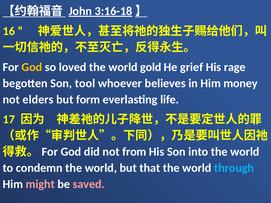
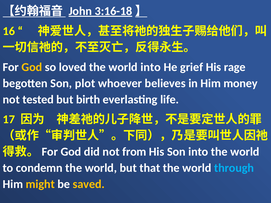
world gold: gold -> into (151, 67)
tool: tool -> plot (85, 83)
elders: elders -> tested (38, 100)
form: form -> birth (88, 100)
might colour: pink -> yellow (40, 184)
saved colour: pink -> yellow (89, 184)
